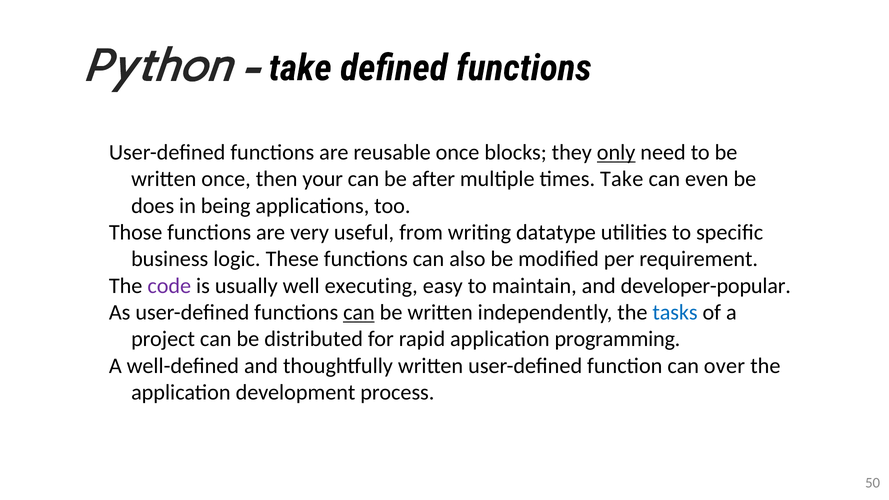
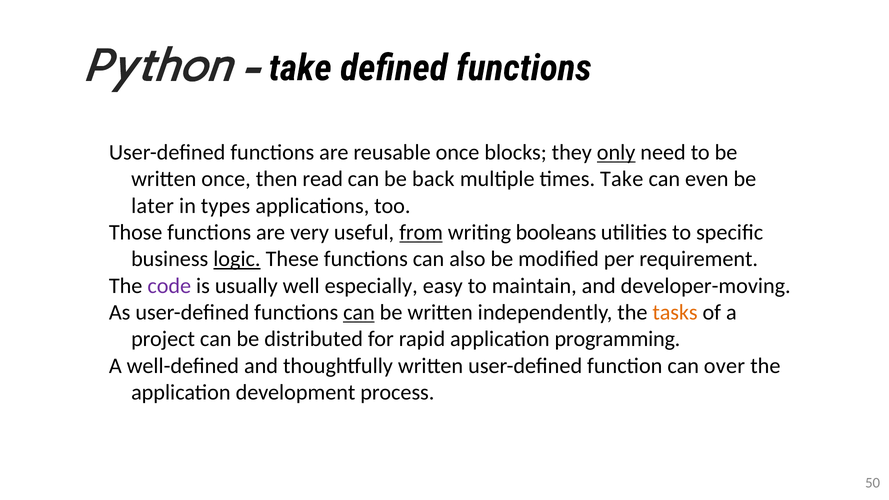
your: your -> read (323, 179)
after: after -> back (433, 179)
does: does -> later (153, 206)
being: being -> types (226, 206)
from underline: none -> present (421, 232)
datatype: datatype -> booleans (556, 232)
logic underline: none -> present (237, 259)
executing: executing -> especially (371, 286)
developer-popular: developer-popular -> developer-moving (706, 286)
tasks colour: blue -> orange (675, 312)
